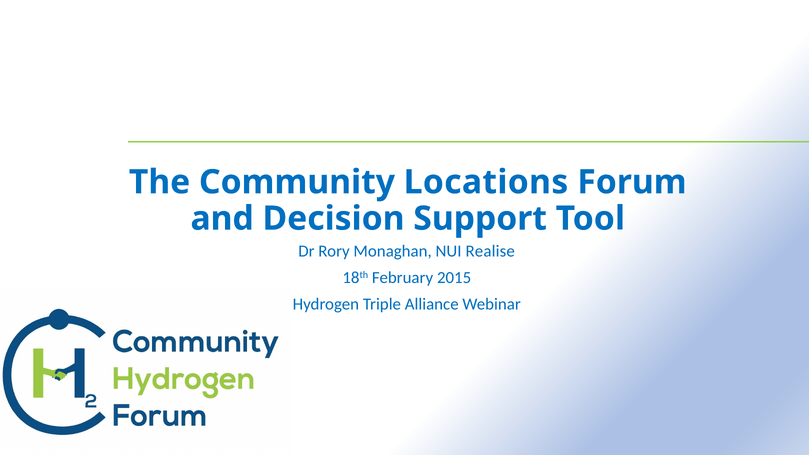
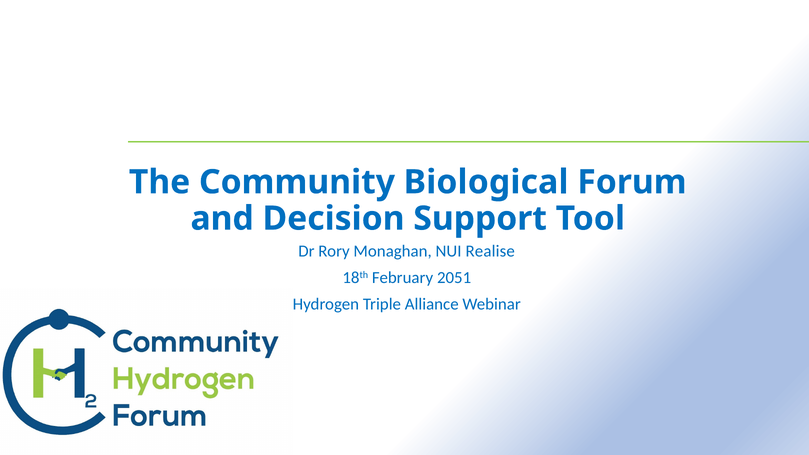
Locations: Locations -> Biological (486, 182)
2015: 2015 -> 2051 (454, 278)
